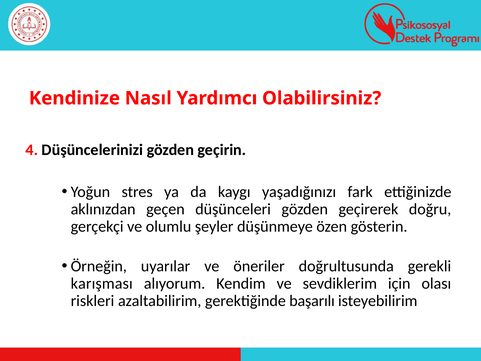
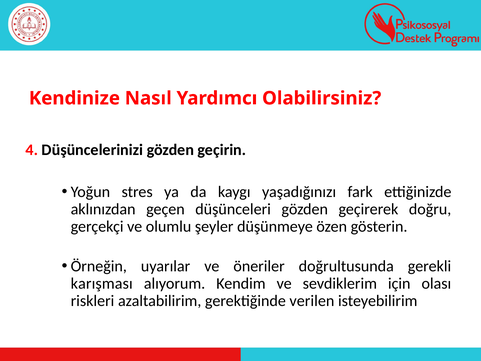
başarılı: başarılı -> verilen (312, 301)
